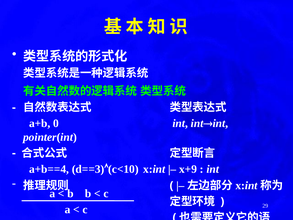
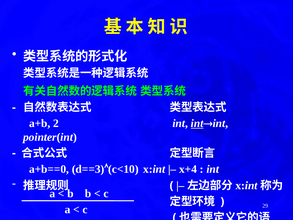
0: 0 -> 2 (56, 123)
int underline: none -> present (197, 123)
a+b==4: a+b==4 -> a+b==0 (49, 169)
x+9: x+9 -> x+4 (188, 169)
